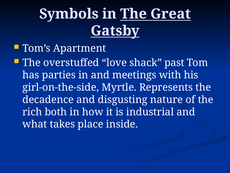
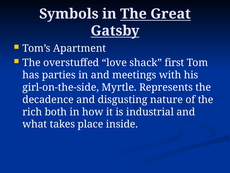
past: past -> first (174, 63)
